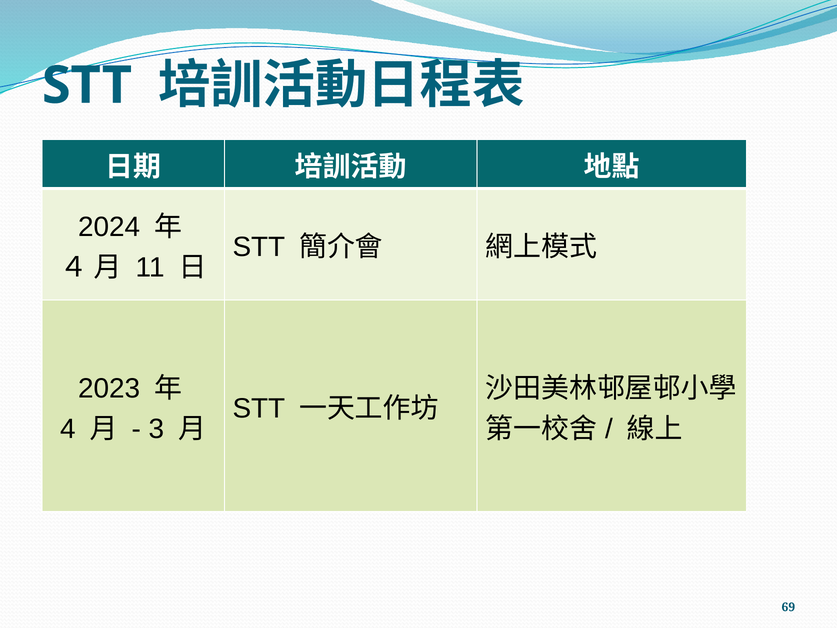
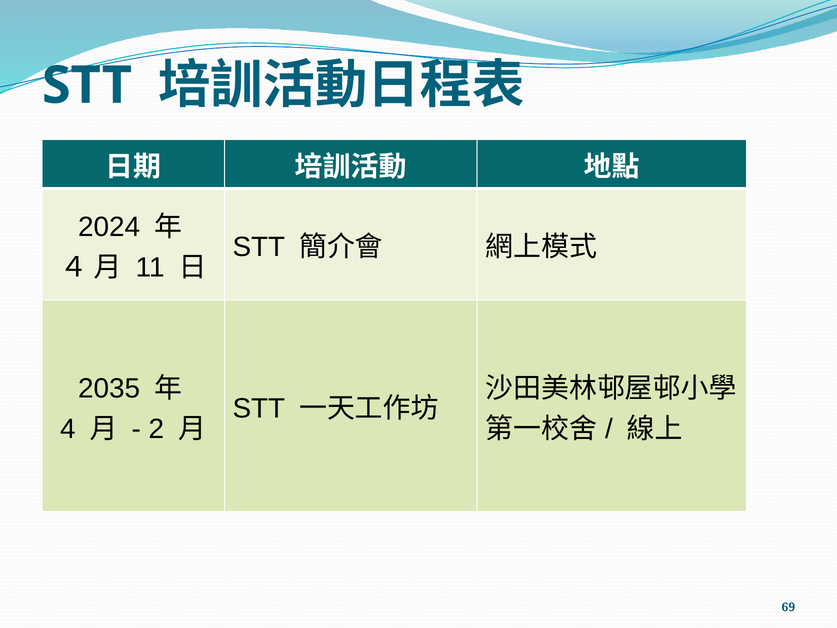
2023: 2023 -> 2035 (109, 388)
3: 3 -> 2 (156, 429)
